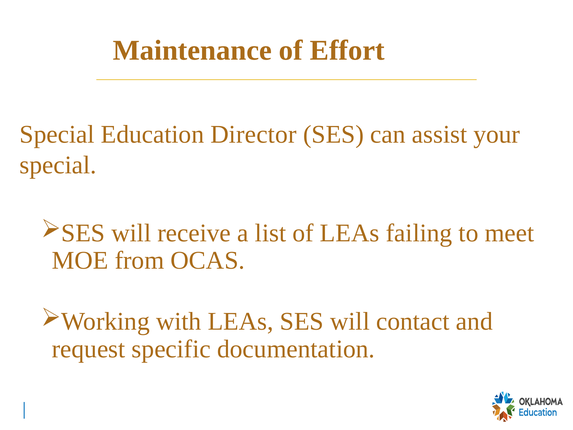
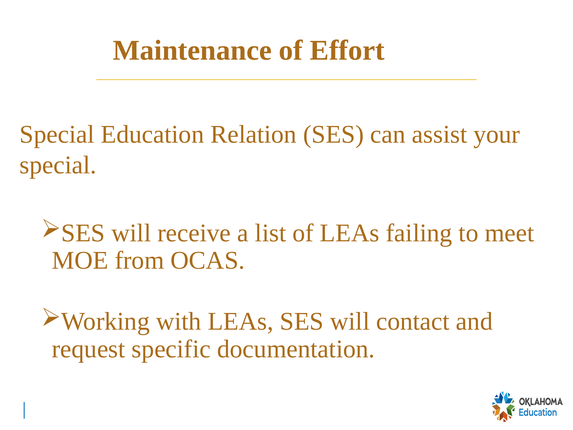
Director: Director -> Relation (254, 134)
